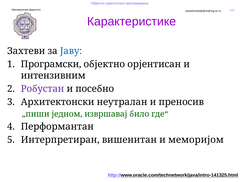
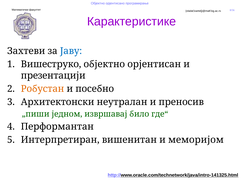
Програмски: Програмски -> Вишеструко (51, 64)
интензивним: интензивним -> презентацији (53, 76)
Робустан colour: purple -> orange (42, 89)
